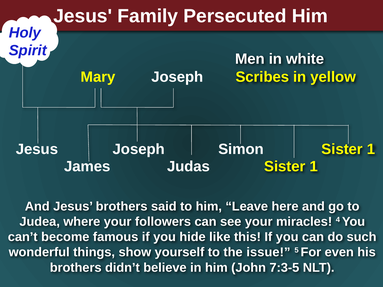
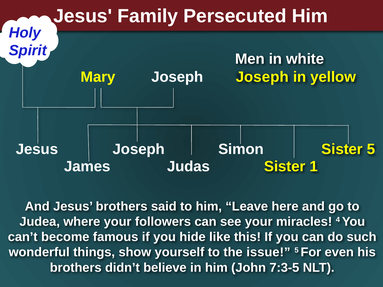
Scribes: Scribes -> Joseph (262, 77)
1: 1 -> 5 (371, 149)
